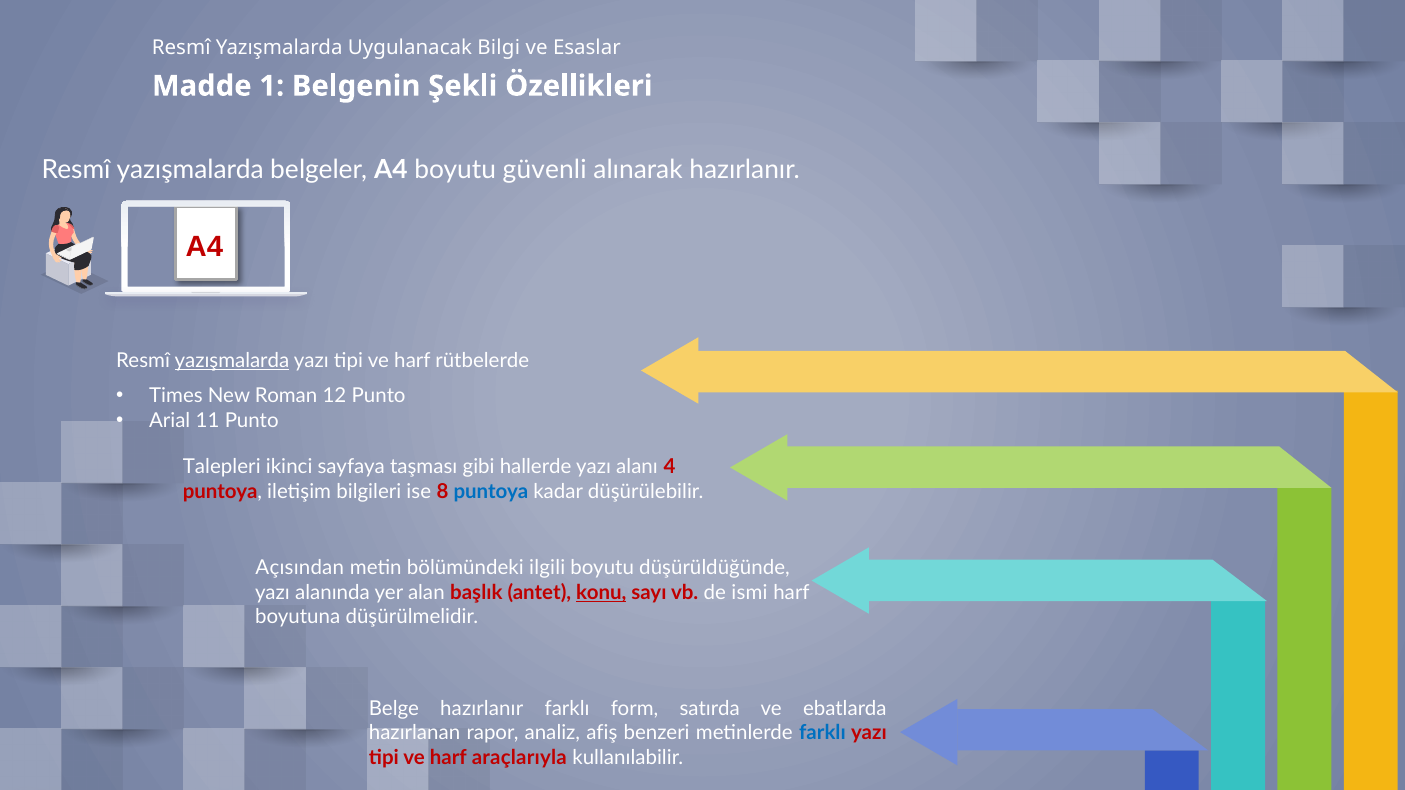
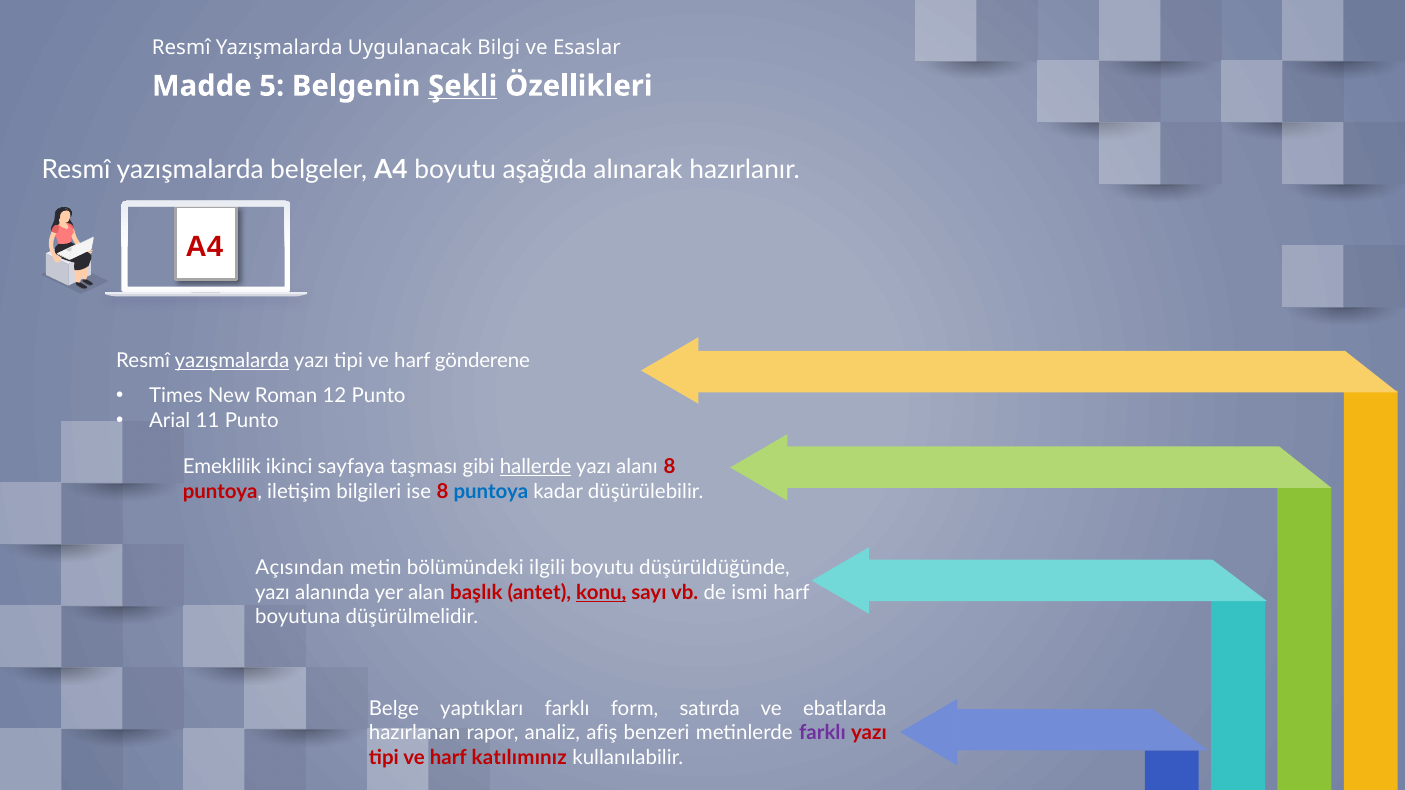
1: 1 -> 5 (272, 86)
Şekli underline: none -> present (463, 86)
güvenli: güvenli -> aşağıda (545, 170)
rütbelerde: rütbelerde -> gönderene (482, 361)
Talepleri: Talepleri -> Emeklilik (222, 467)
hallerde underline: none -> present (536, 467)
alanı 4: 4 -> 8 (670, 467)
Belge hazırlanır: hazırlanır -> yaptıkları (482, 709)
farklı colour: blue -> purple (822, 733)
araçlarıyla: araçlarıyla -> katılımınız (519, 758)
